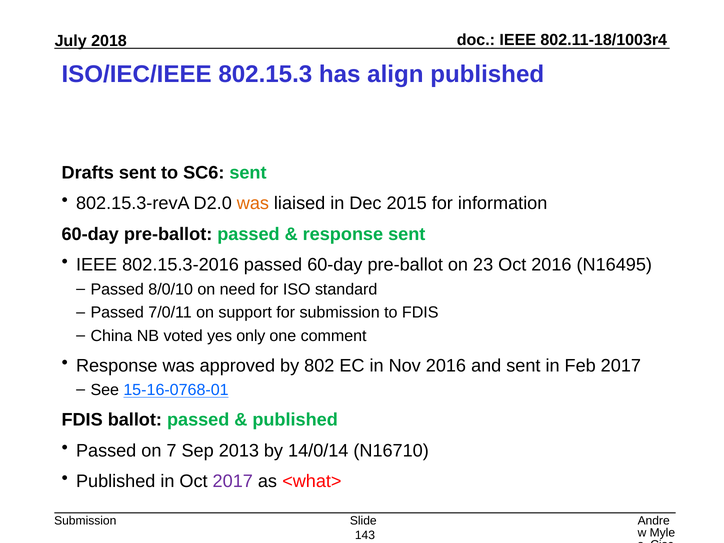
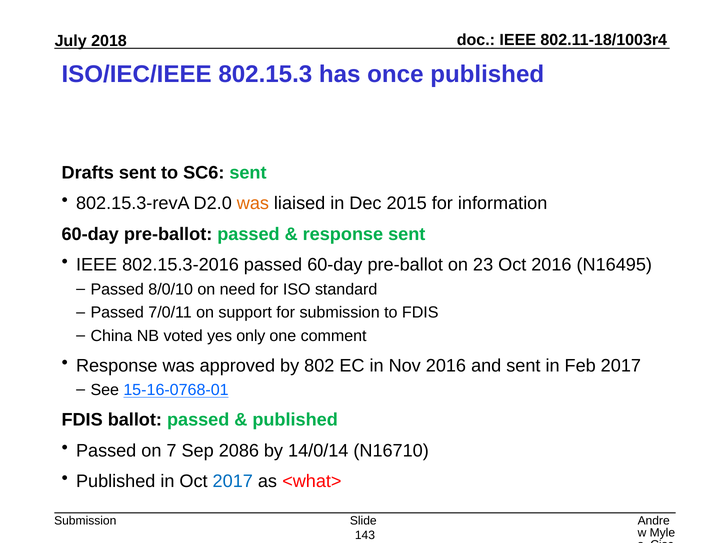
align: align -> once (395, 74)
2013: 2013 -> 2086 (239, 451)
2017 colour: purple -> blue (233, 481)
